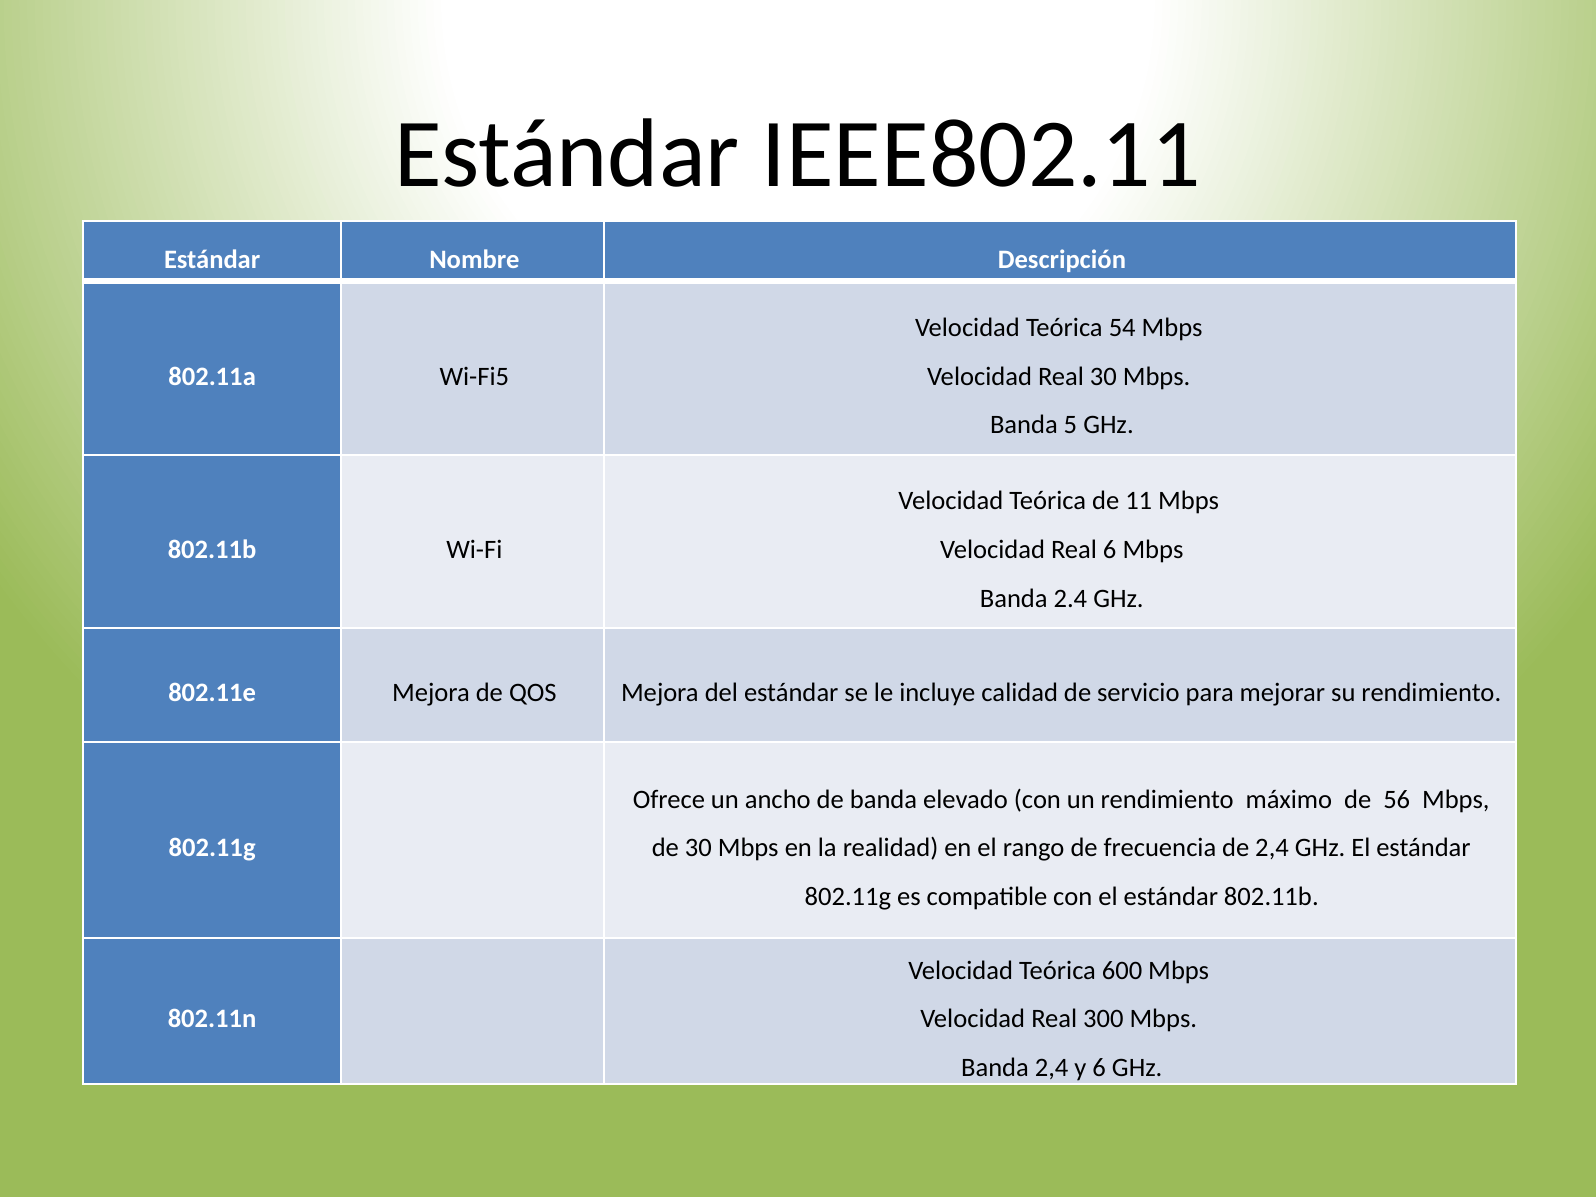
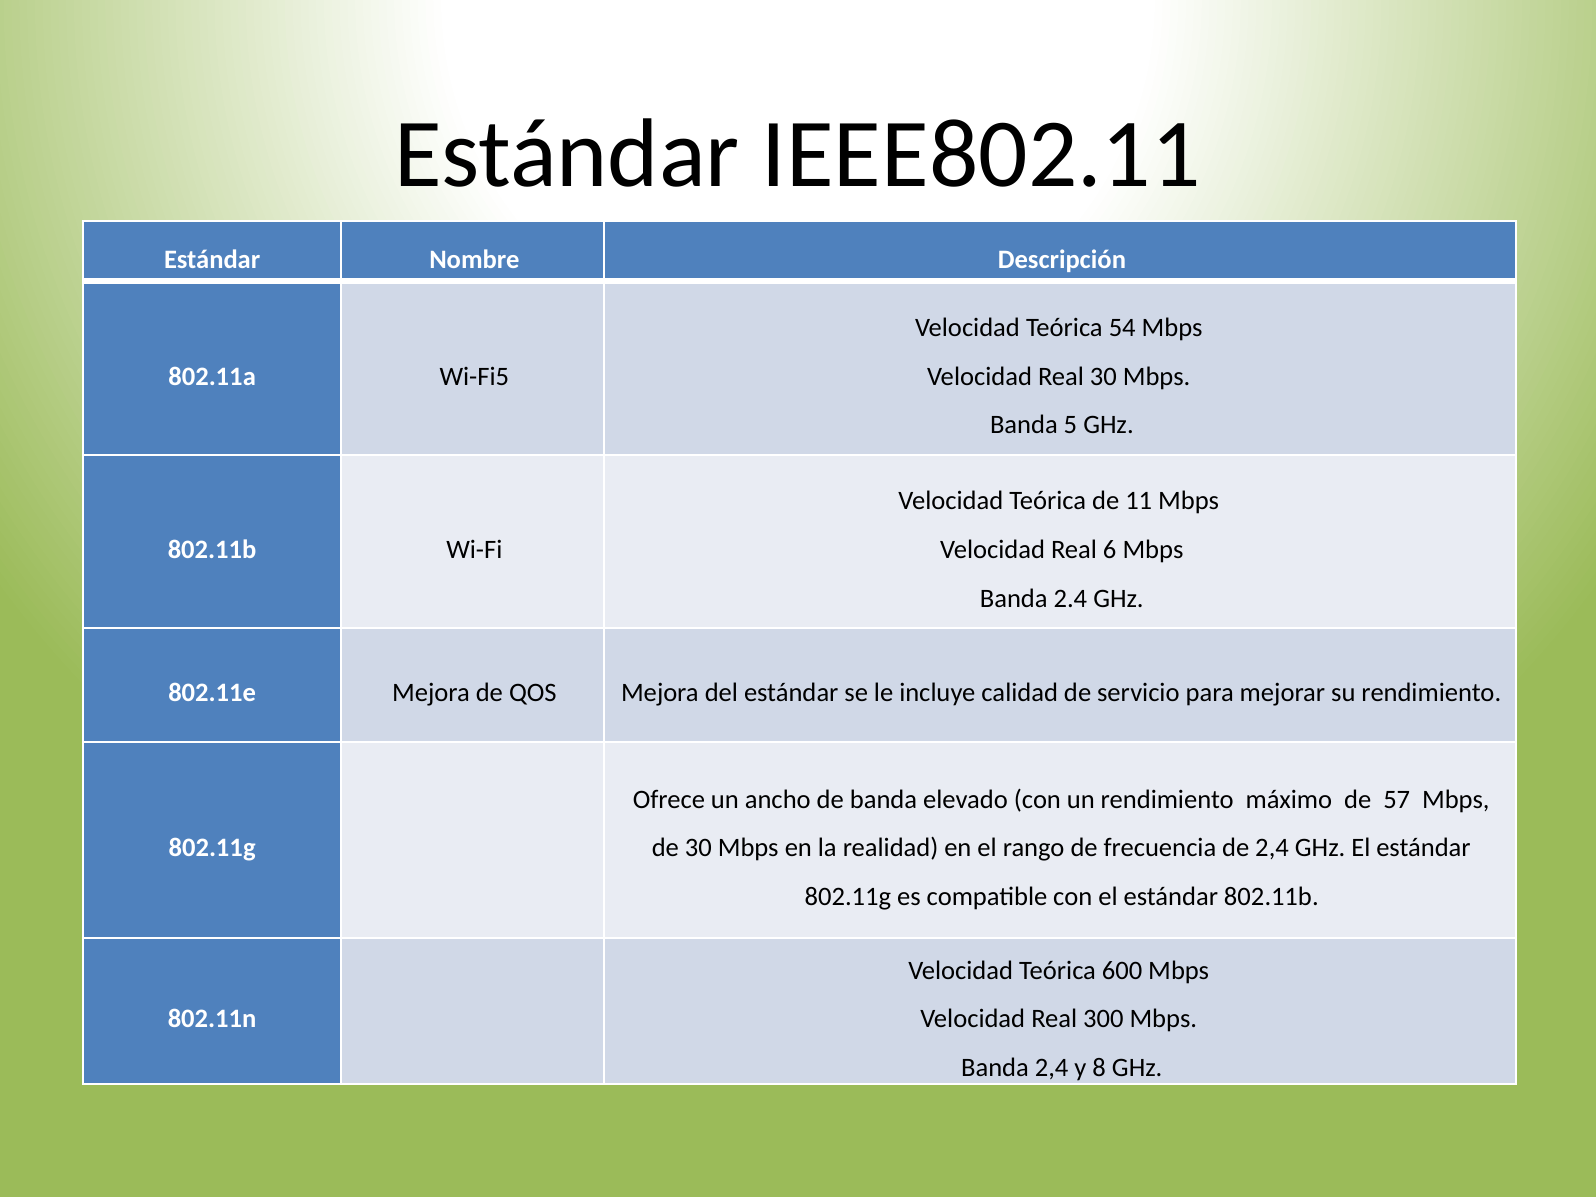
56: 56 -> 57 (1397, 799)
y 6: 6 -> 8 (1099, 1068)
